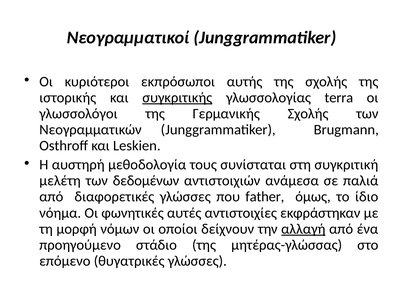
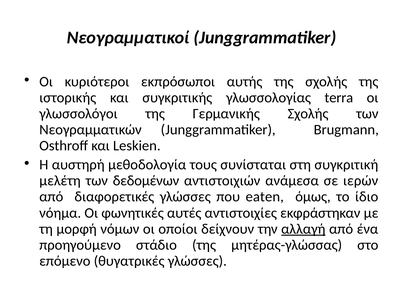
συγκριτικής underline: present -> none (177, 98)
παλιά: παλιά -> ιερών (361, 181)
father: father -> eaten (265, 197)
